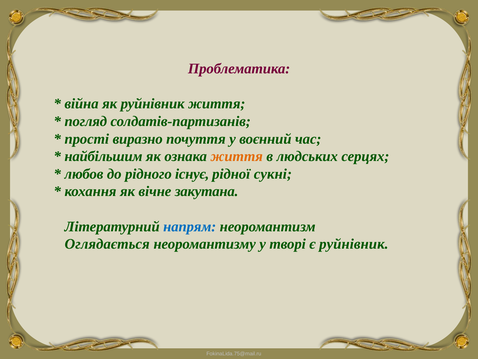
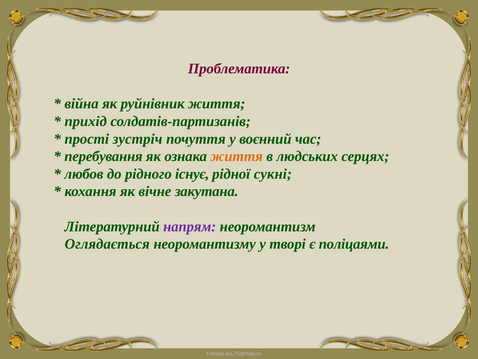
погляд: погляд -> прихід (86, 121)
виразно: виразно -> зустріч (138, 139)
найбільшим: найбільшим -> перебування (103, 156)
напрям colour: blue -> purple (190, 226)
є руйнівник: руйнівник -> поліцаями (354, 244)
